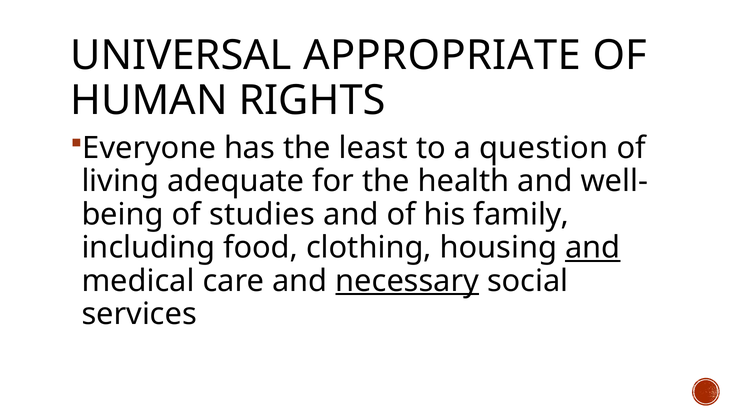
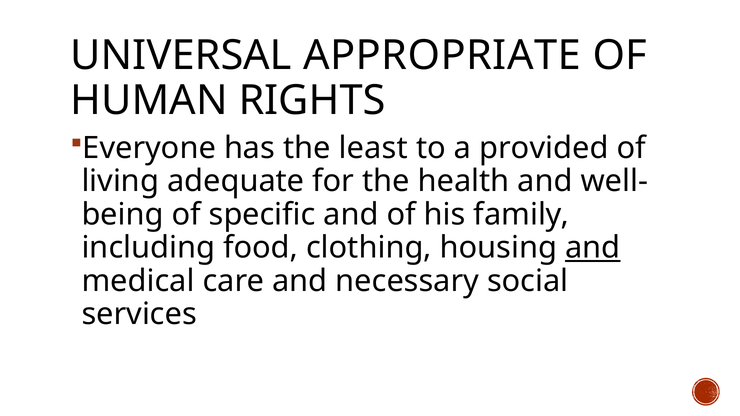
question: question -> provided (544, 148)
studies: studies -> specific (262, 215)
necessary underline: present -> none (407, 281)
